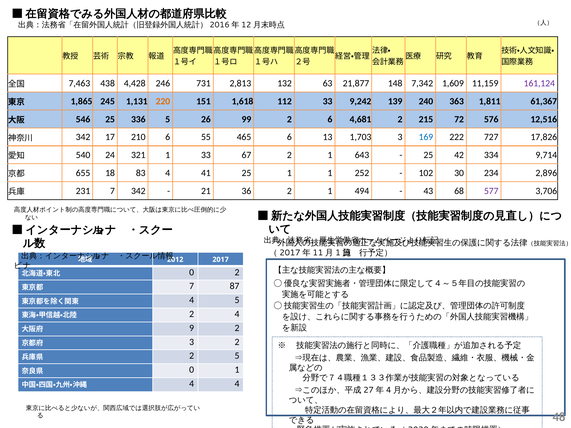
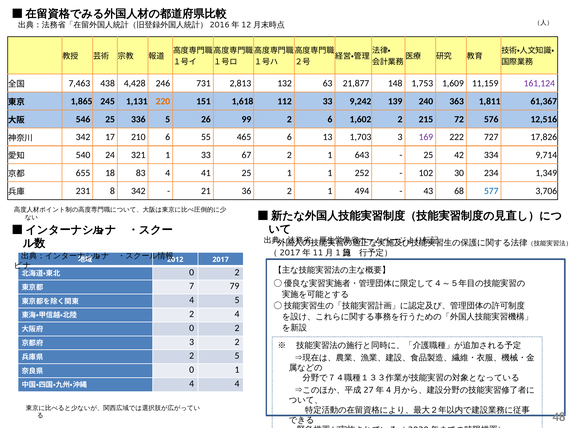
7,342: 7,342 -> 1,753 (422, 83)
4,681: 4,681 -> 1,602 (360, 119)
169 colour: blue -> purple (426, 137)
2,896: 2,896 -> 1,349 (546, 173)
231 7: 7 -> 8 (112, 191)
577 colour: purple -> blue (491, 191)
87: 87 -> 79 (235, 286)
9: 9 -> 0 (192, 328)
